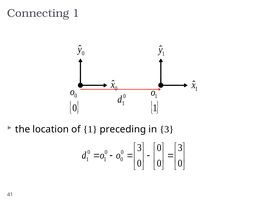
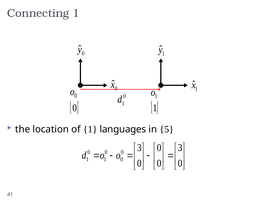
preceding: preceding -> languages (123, 129)
in 3: 3 -> 5 (167, 129)
